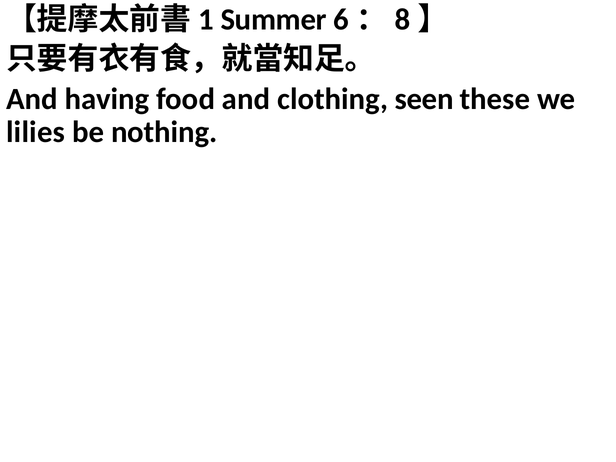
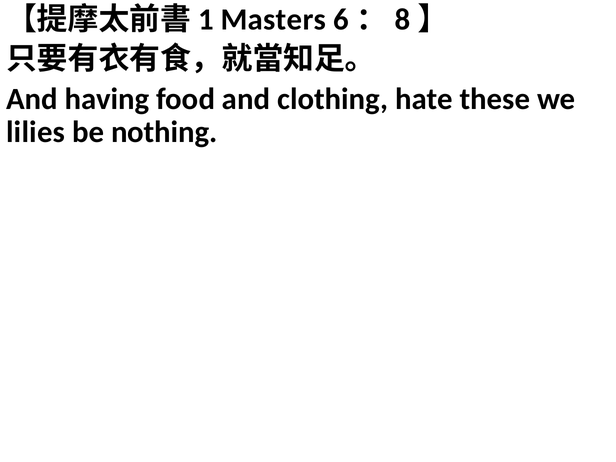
Summer: Summer -> Masters (273, 20)
seen: seen -> hate (424, 99)
